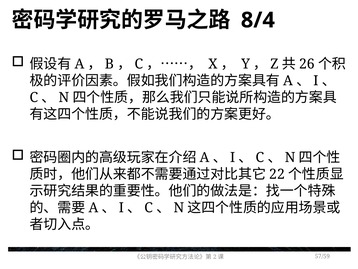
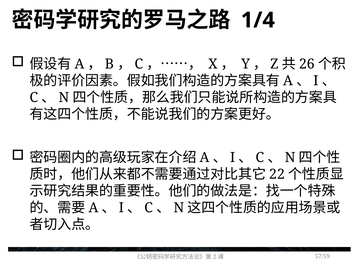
8/4: 8/4 -> 1/4 (258, 20)
